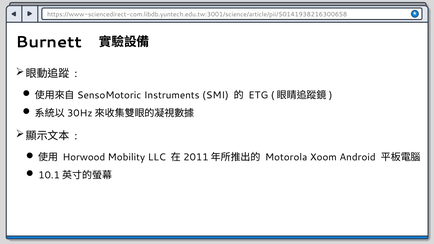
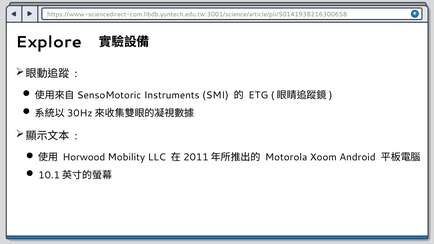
Burnett: Burnett -> Explore (49, 42)
